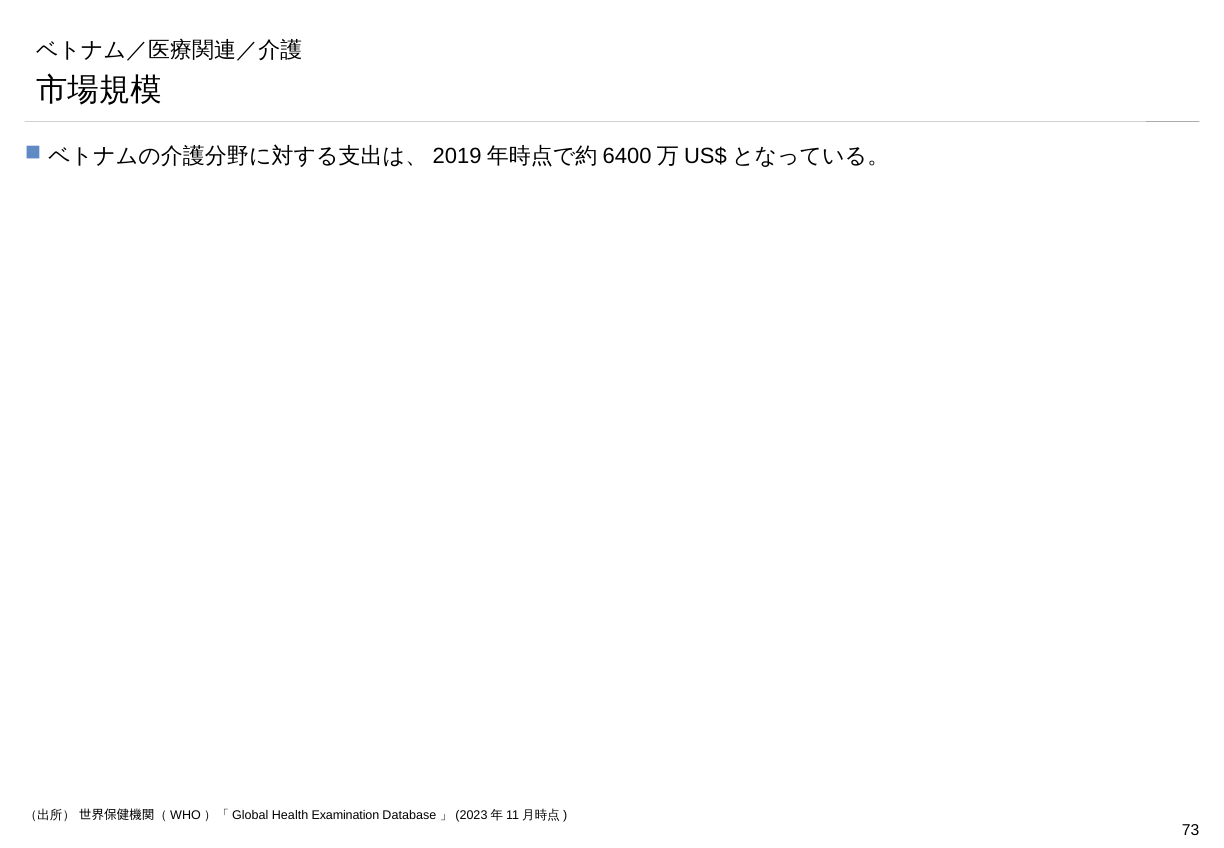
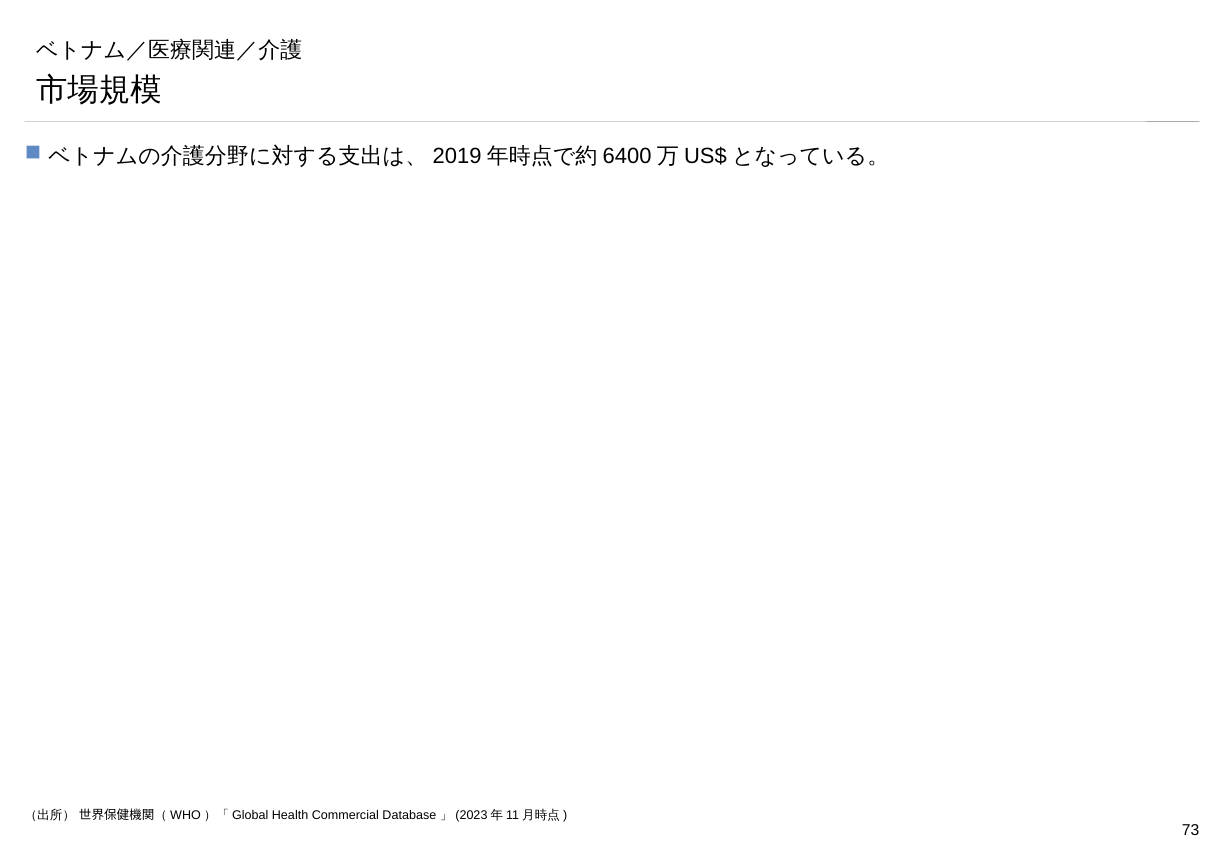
Examination: Examination -> Commercial (345, 815)
